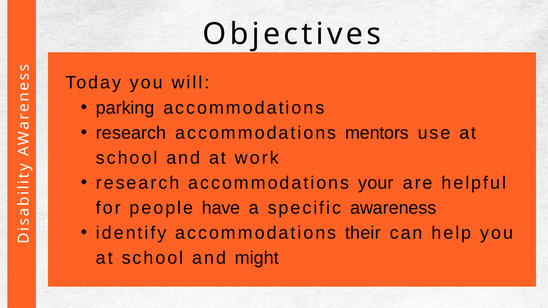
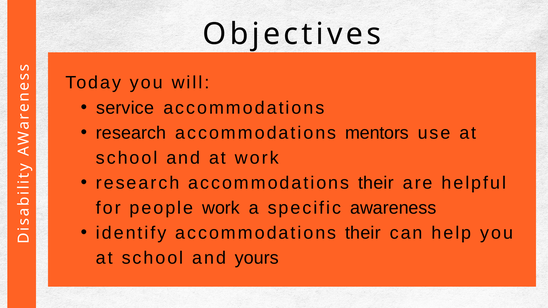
parking: parking -> service (125, 108)
research accommodations your: your -> their (376, 183)
people have: have -> work (221, 208)
might: might -> yours (257, 258)
